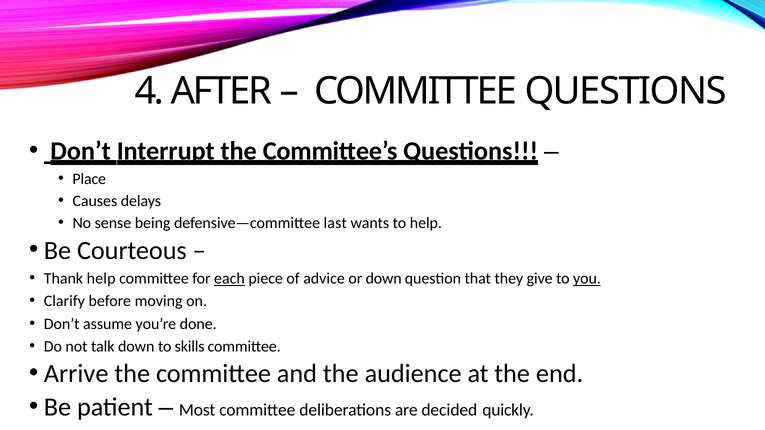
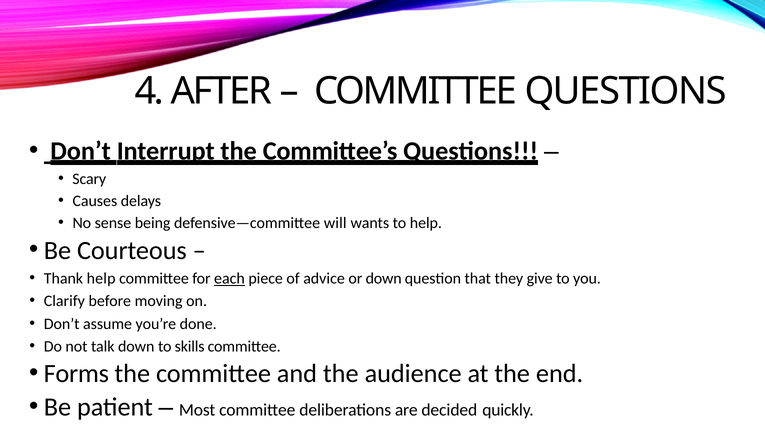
Place: Place -> Scary (89, 179)
last: last -> will (335, 223)
you underline: present -> none (587, 279)
Arrive: Arrive -> Forms (76, 374)
